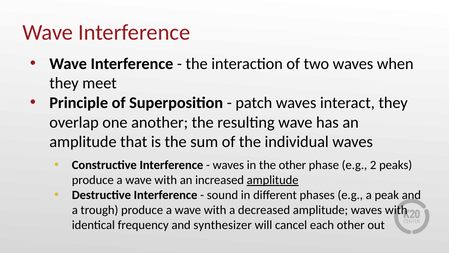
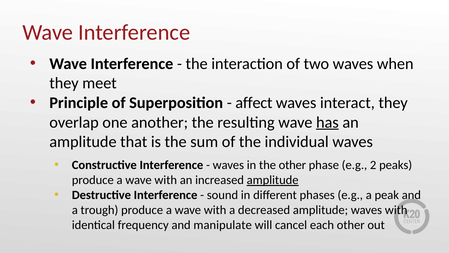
patch: patch -> affect (254, 103)
has underline: none -> present (327, 122)
synthesizer: synthesizer -> manipulate (223, 225)
